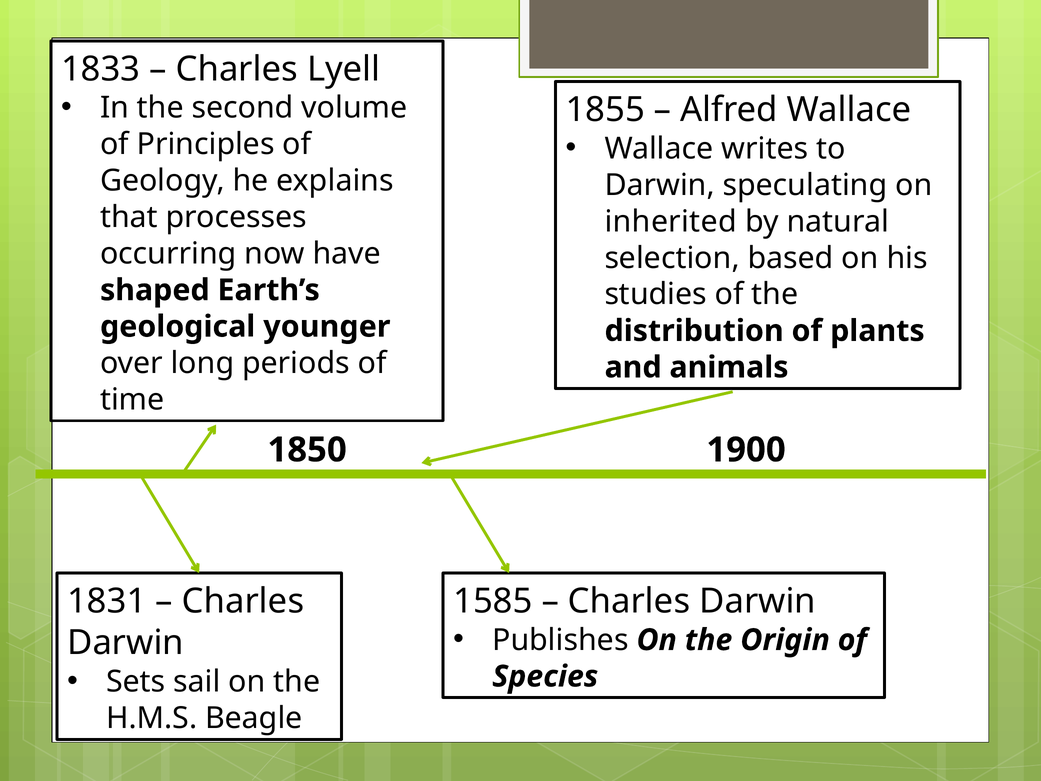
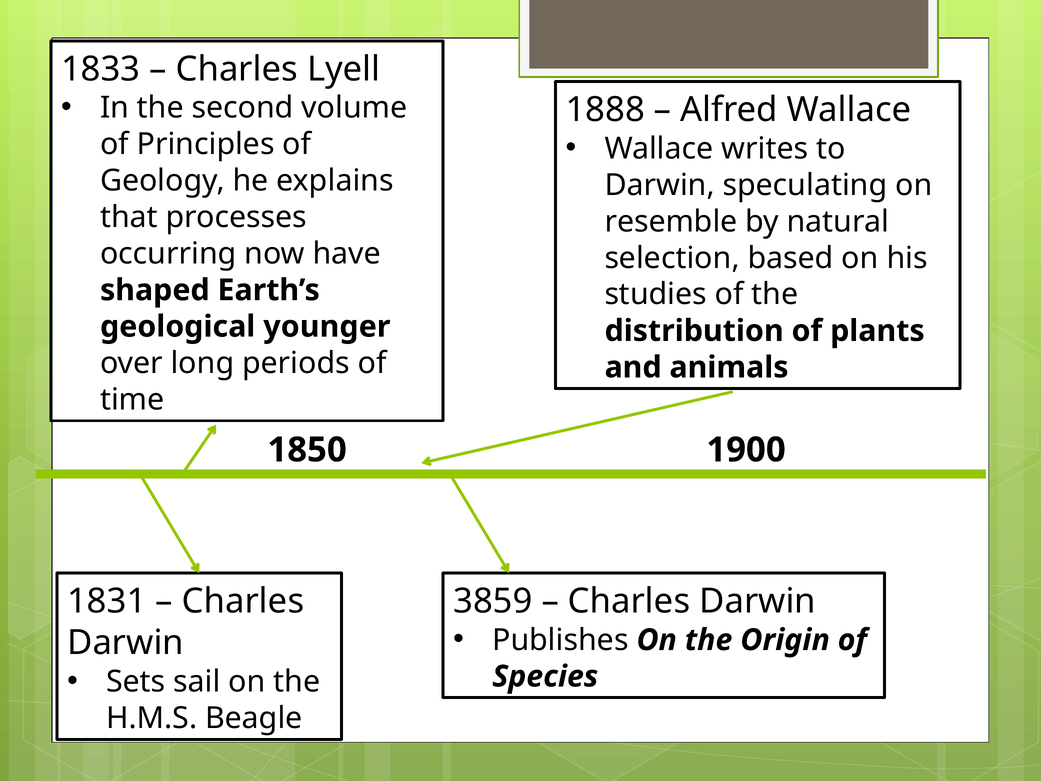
1855: 1855 -> 1888 (605, 110)
inherited: inherited -> resemble (671, 221)
1585: 1585 -> 3859 (493, 601)
